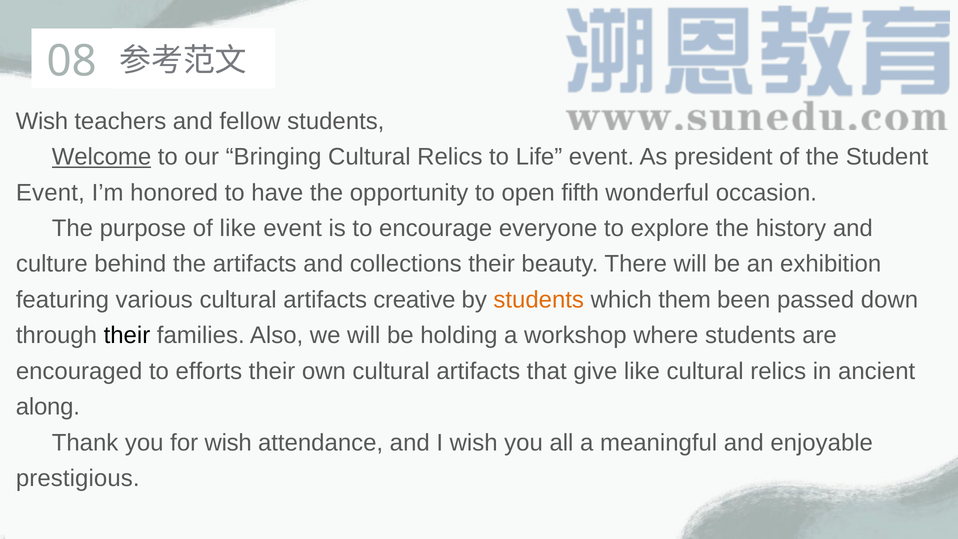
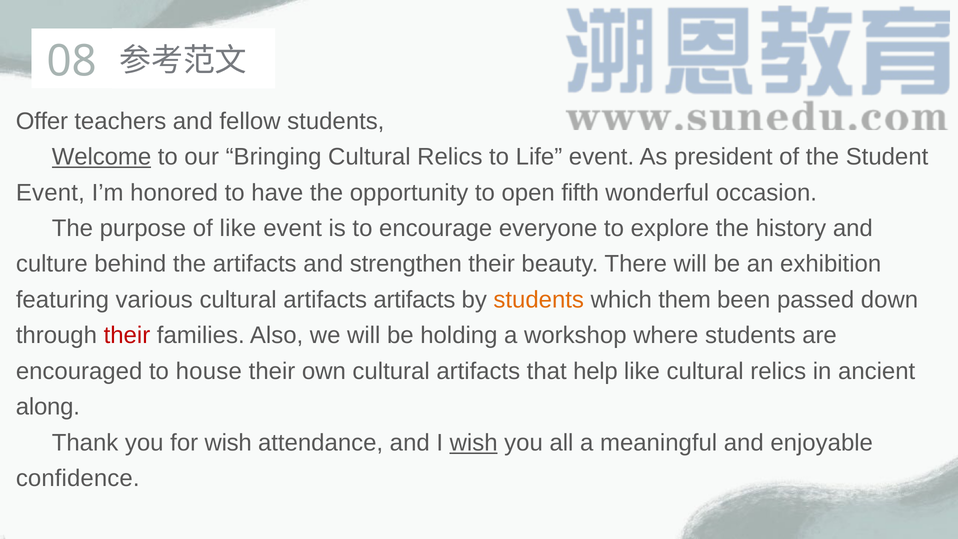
Wish: Wish -> Offer (42, 121)
collections: collections -> strengthen (406, 264)
artifacts creative: creative -> artifacts (414, 300)
their colour: black -> red (127, 335)
efforts: efforts -> house (209, 371)
give: give -> help (595, 371)
wish underline: none -> present (474, 443)
prestigious: prestigious -> confidence (78, 478)
